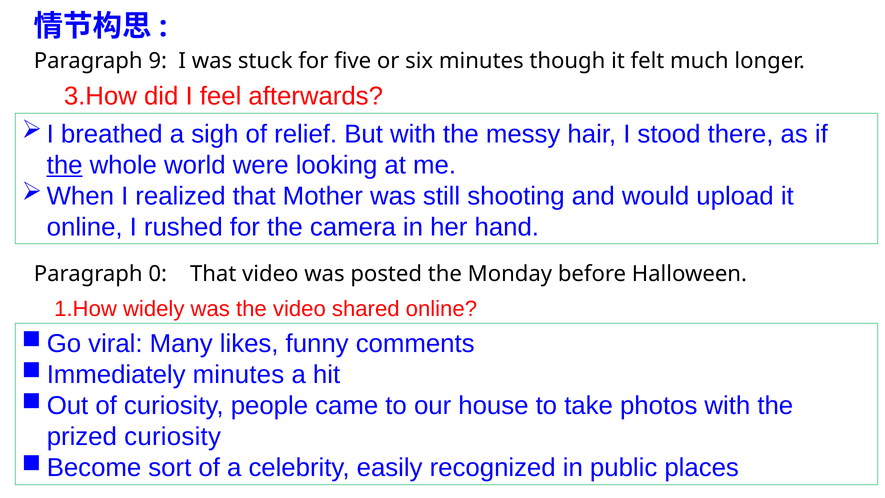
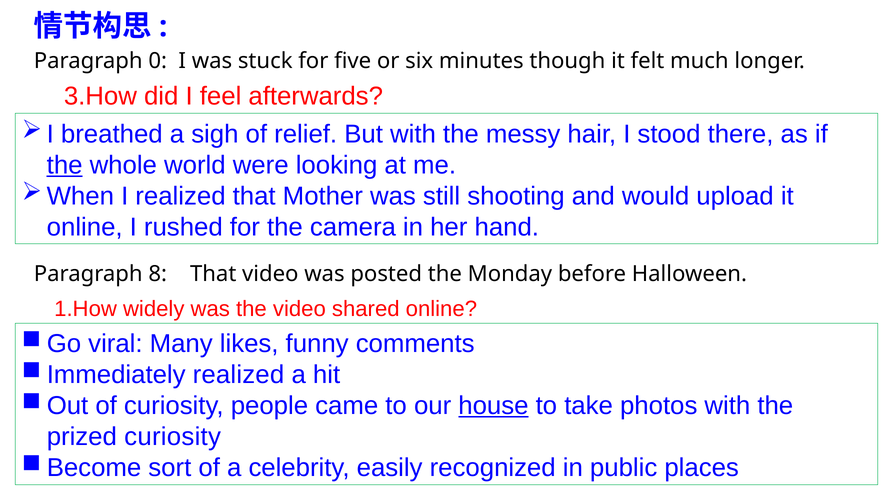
9: 9 -> 0 (158, 61)
0: 0 -> 8 (158, 274)
minutes: minutes -> realized (238, 375)
house underline: none -> present (493, 406)
